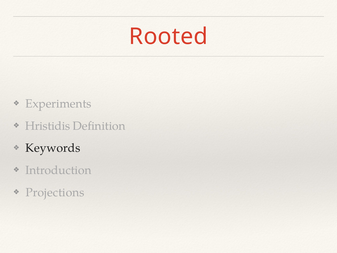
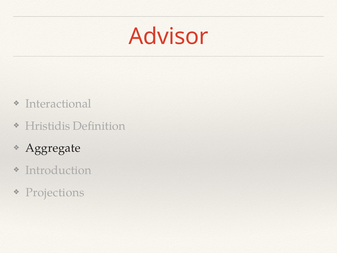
Rooted: Rooted -> Advisor (169, 36)
Experiments: Experiments -> Interactional (58, 104)
Keywords: Keywords -> Aggregate (53, 148)
